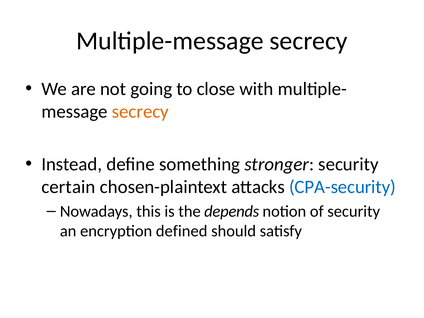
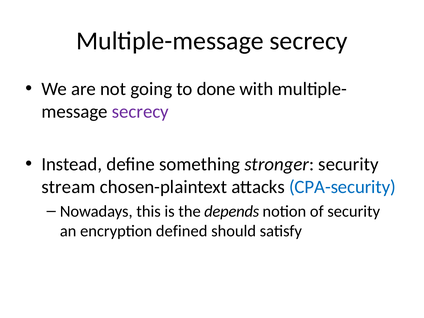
close: close -> done (216, 89)
secrecy colour: orange -> purple (140, 112)
certain: certain -> stream (68, 187)
